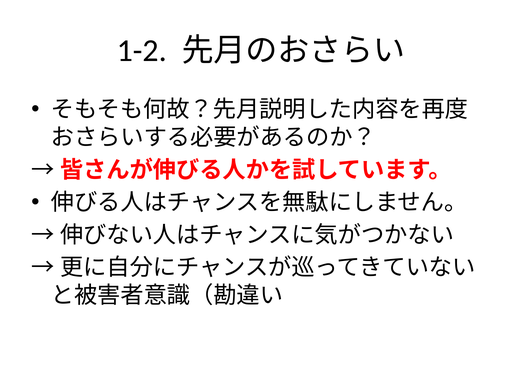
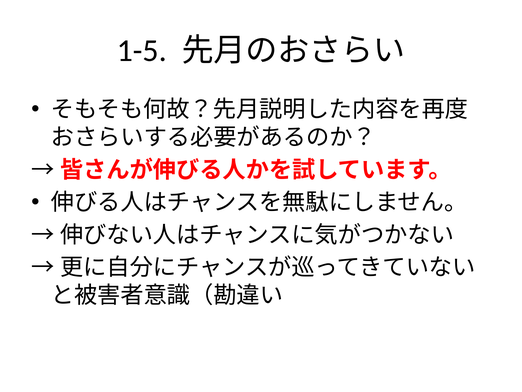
1-2: 1-2 -> 1-5 (142, 51)
